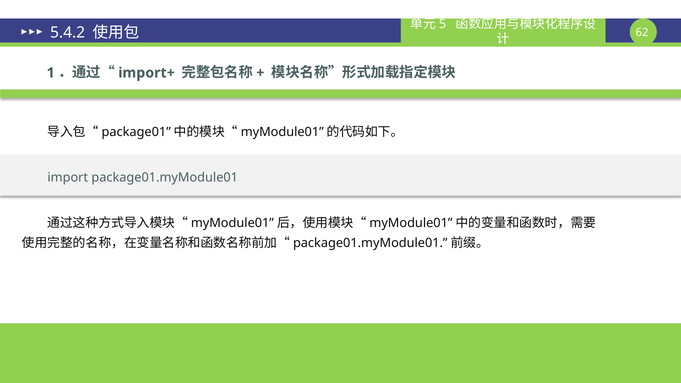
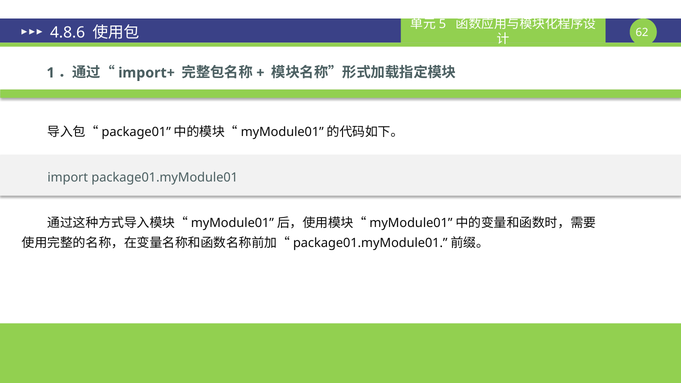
5.4.2: 5.4.2 -> 4.8.6 (68, 32)
